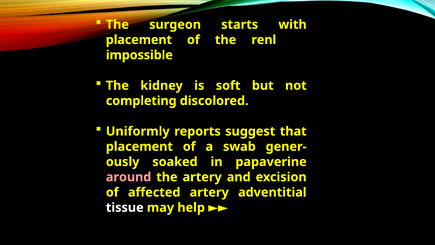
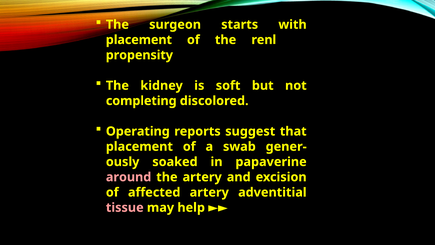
impossible: impossible -> propensity (139, 55)
Uniformly: Uniformly -> Operating (138, 131)
tissue colour: white -> pink (125, 207)
